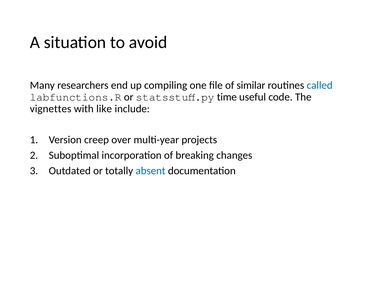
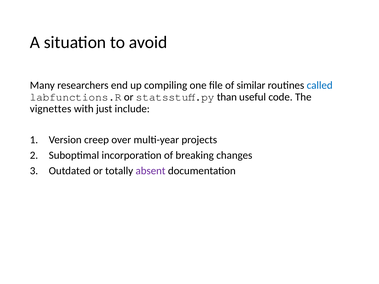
time: time -> than (227, 97)
like: like -> just (104, 109)
absent colour: blue -> purple (151, 171)
